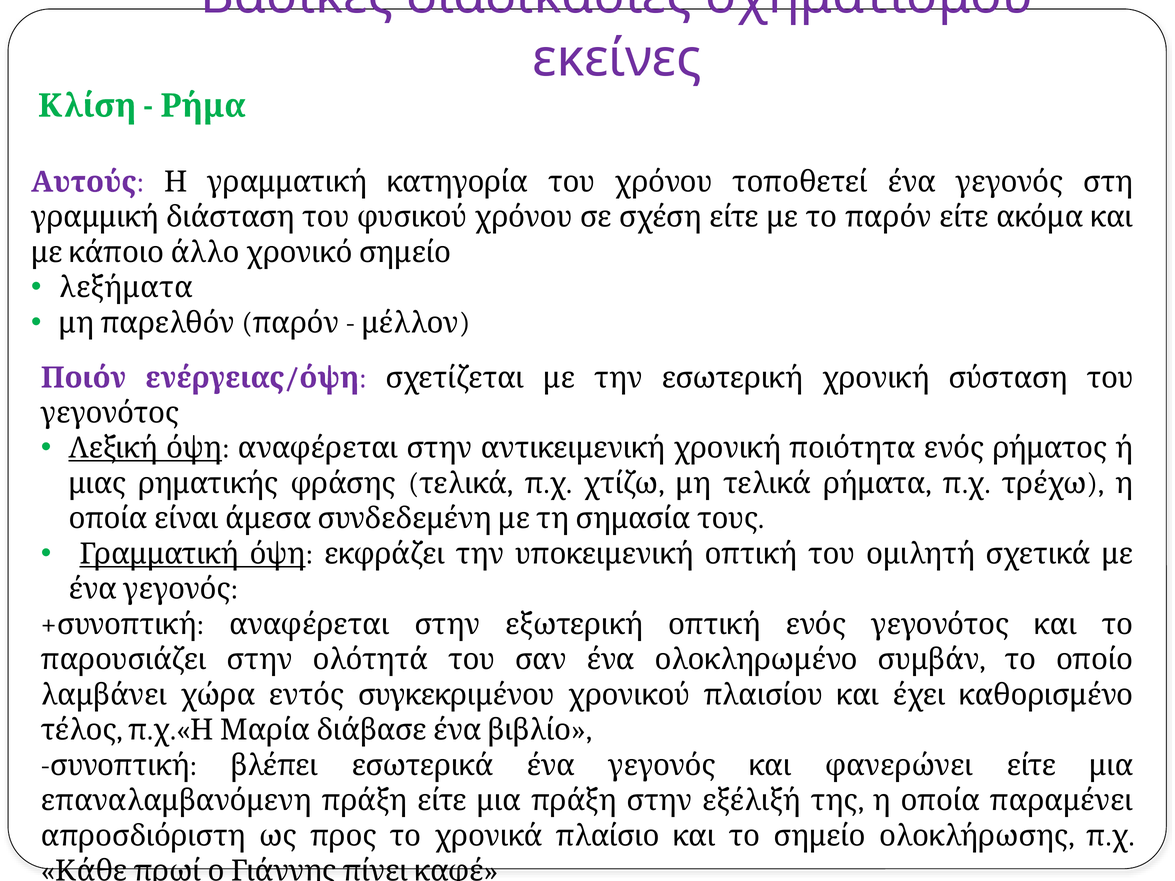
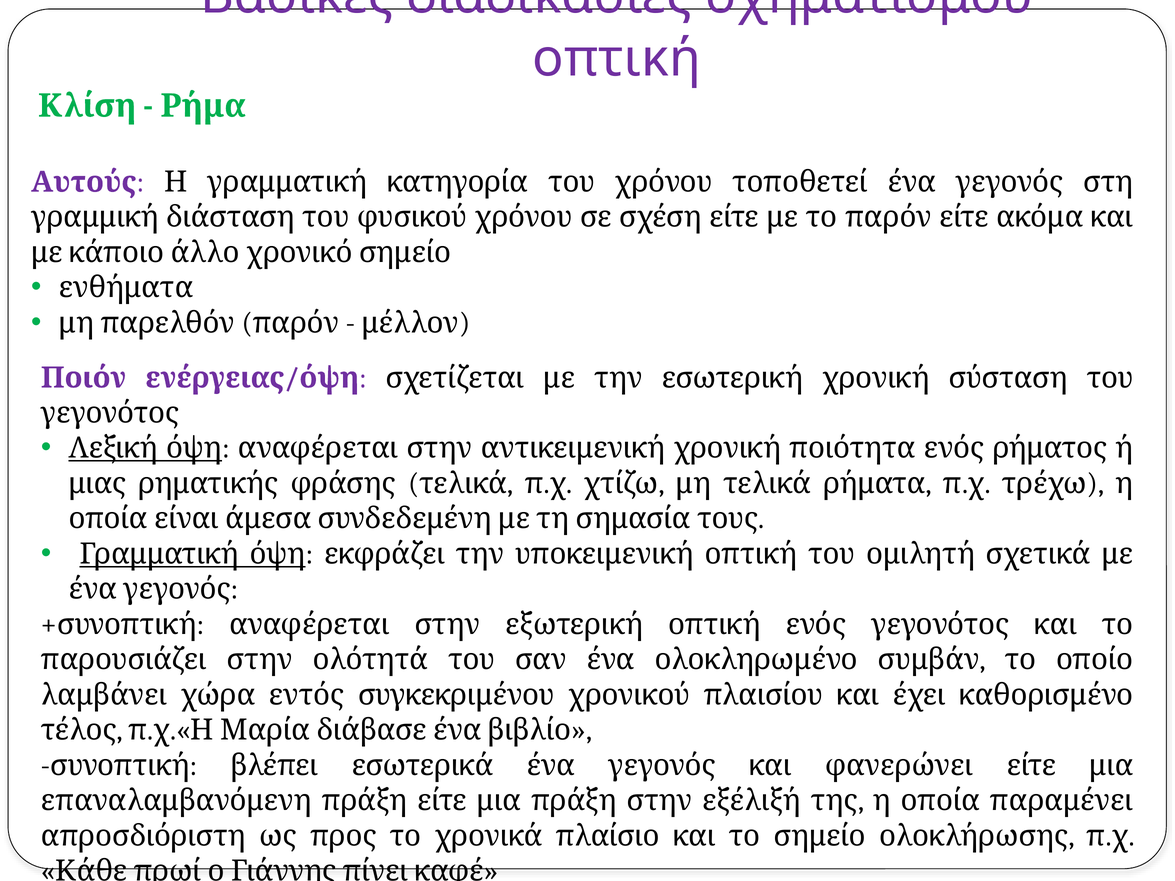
εκείνες: εκείνες -> οπτική (617, 58)
λεξήματα: λεξήματα -> ενθήματα (126, 288)
